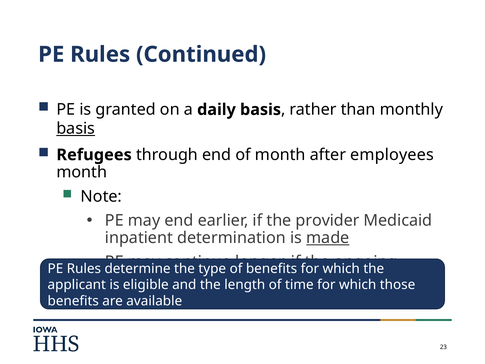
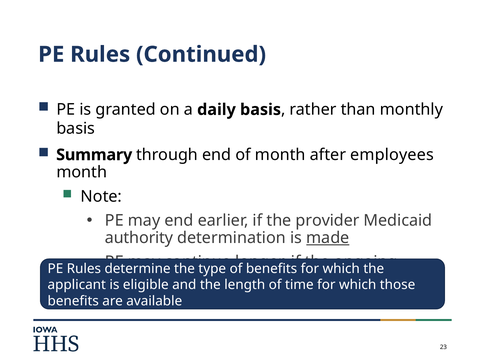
basis underline: present -> none (76, 128)
Refugees: Refugees -> Summary (94, 155)
inpatient: inpatient -> authority (139, 238)
